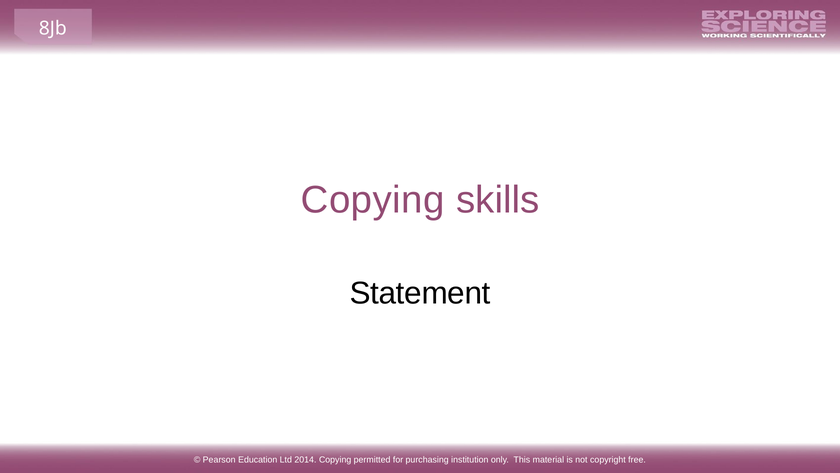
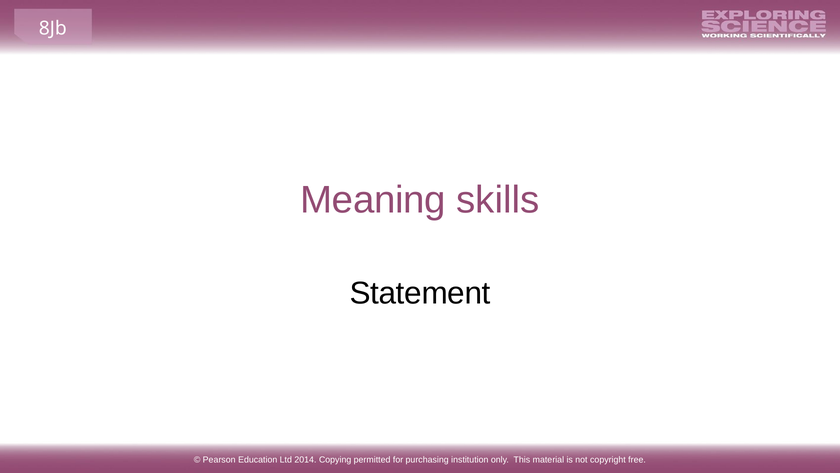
Copying: Copying -> Meaning (373, 200)
